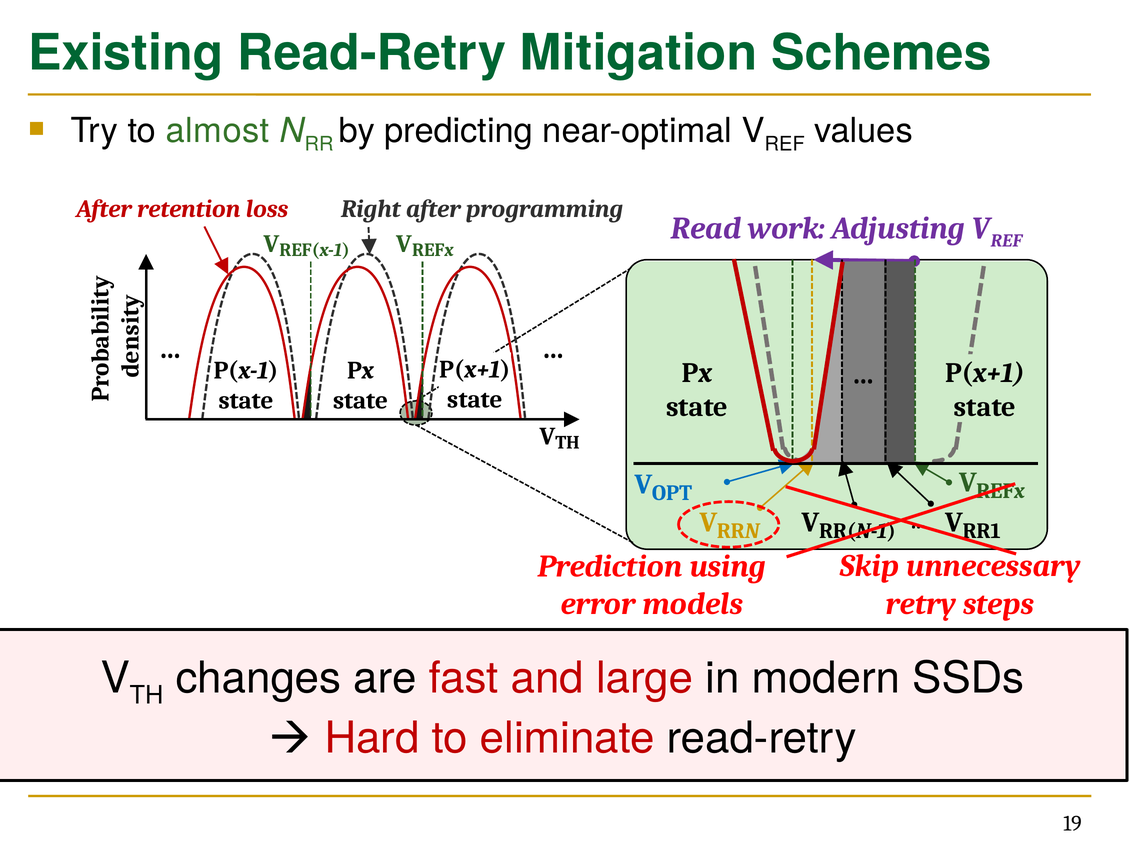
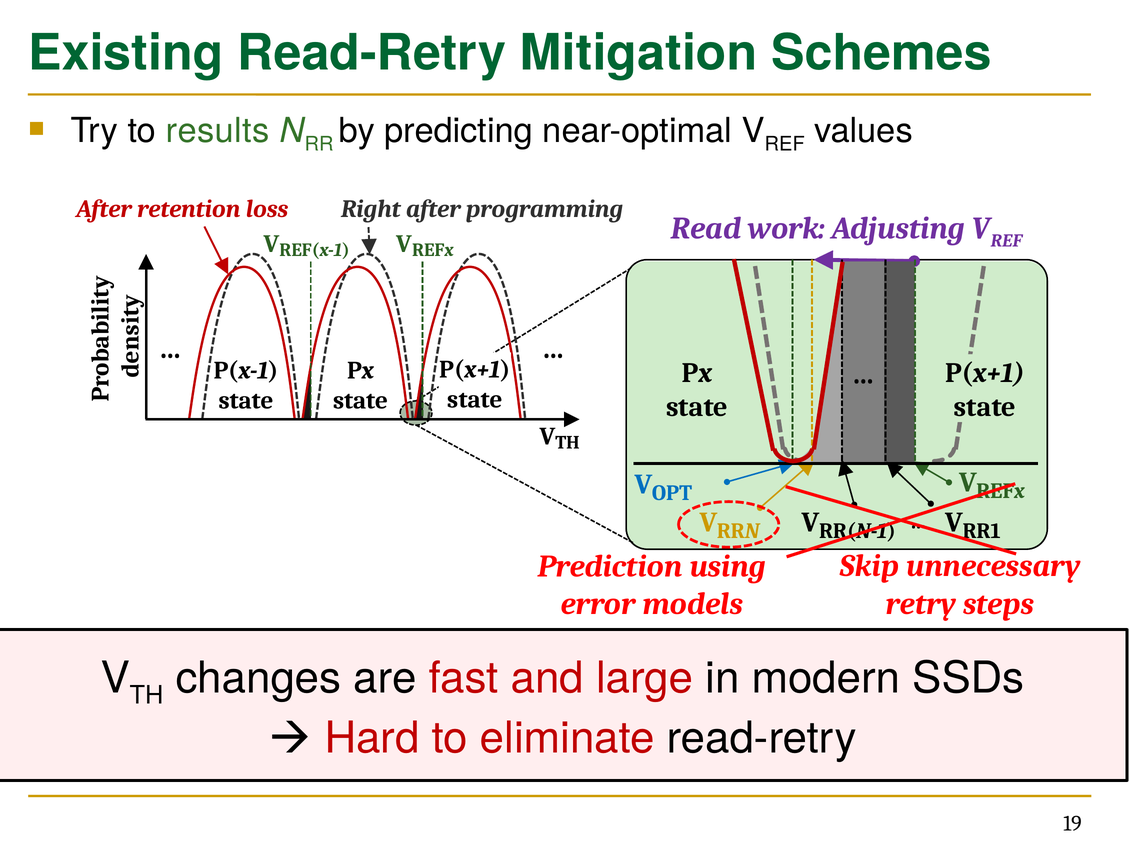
almost: almost -> results (218, 131)
